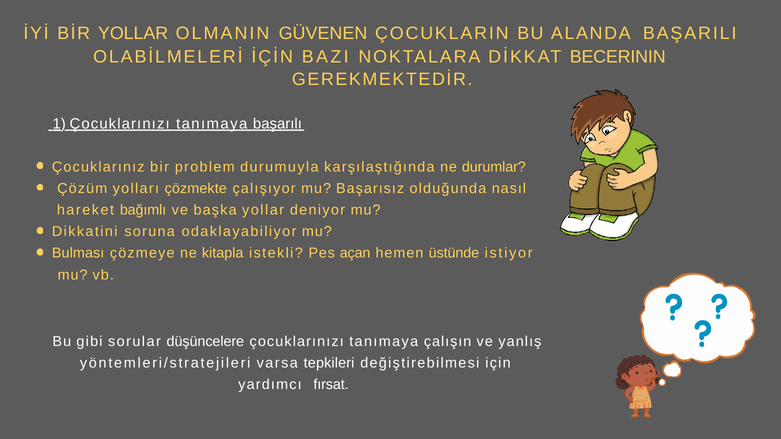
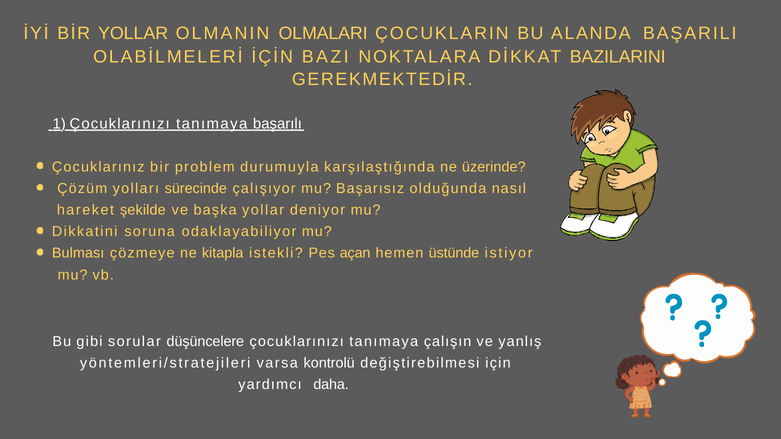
GÜVENEN: GÜVENEN -> OLMALARI (323, 34)
BECERININ: BECERININ -> BAZILARINI (618, 57)
durumlar: durumlar -> üzerinde (494, 167)
çözmekte: çözmekte -> sürecinde (196, 189)
bağımlı: bağımlı -> şekilde (143, 210)
tepkileri: tepkileri -> kontrolü (329, 363)
fırsat: fırsat -> daha (331, 385)
